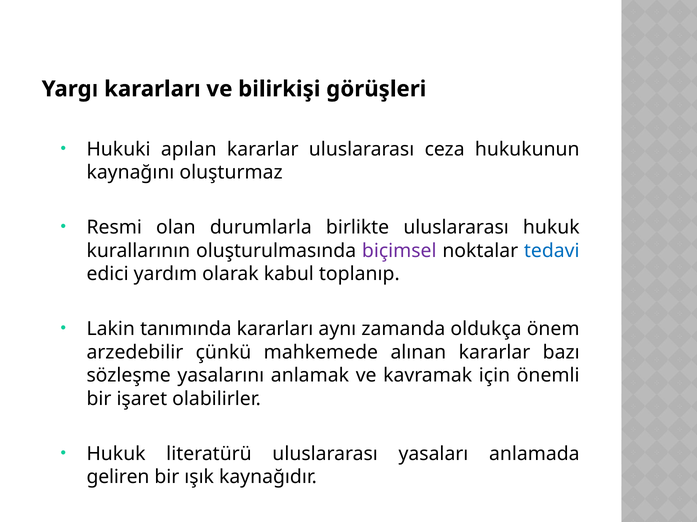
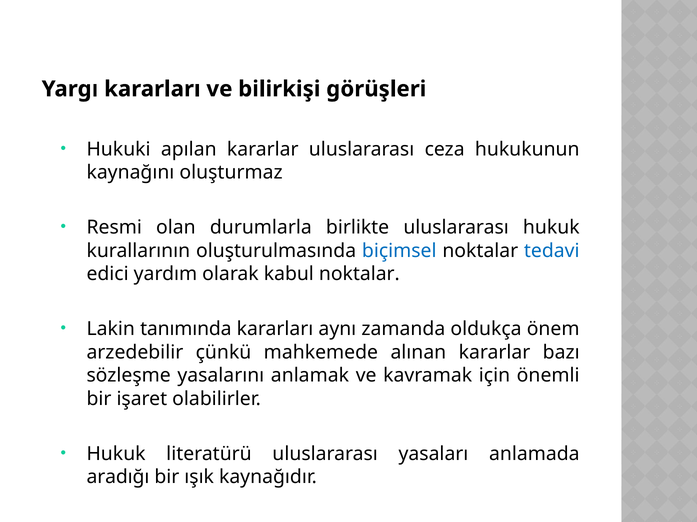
biçimsel colour: purple -> blue (399, 251)
kabul toplanıp: toplanıp -> noktalar (359, 274)
geliren: geliren -> aradığı (118, 478)
